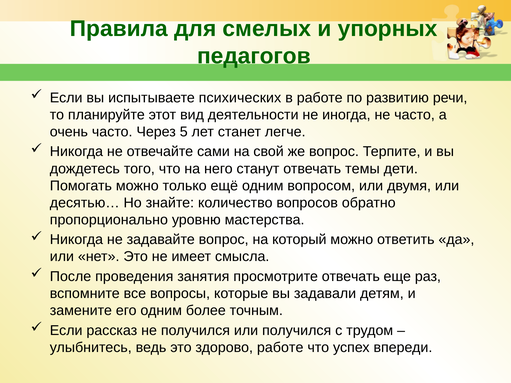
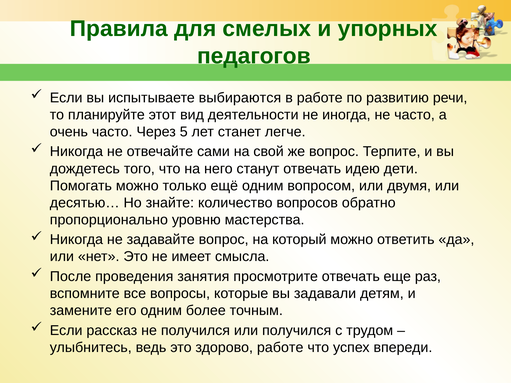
психических: психических -> выбираются (240, 98)
темы: темы -> идею (362, 169)
